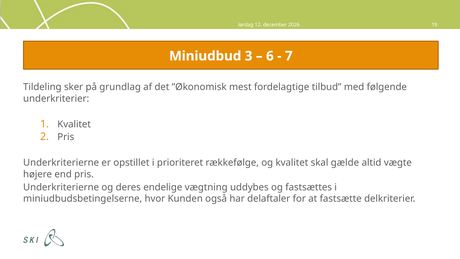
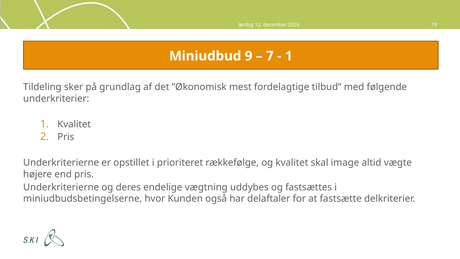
3: 3 -> 9 (249, 56)
6: 6 -> 7 (270, 56)
7: 7 -> 1 (289, 56)
gælde: gælde -> image (345, 163)
